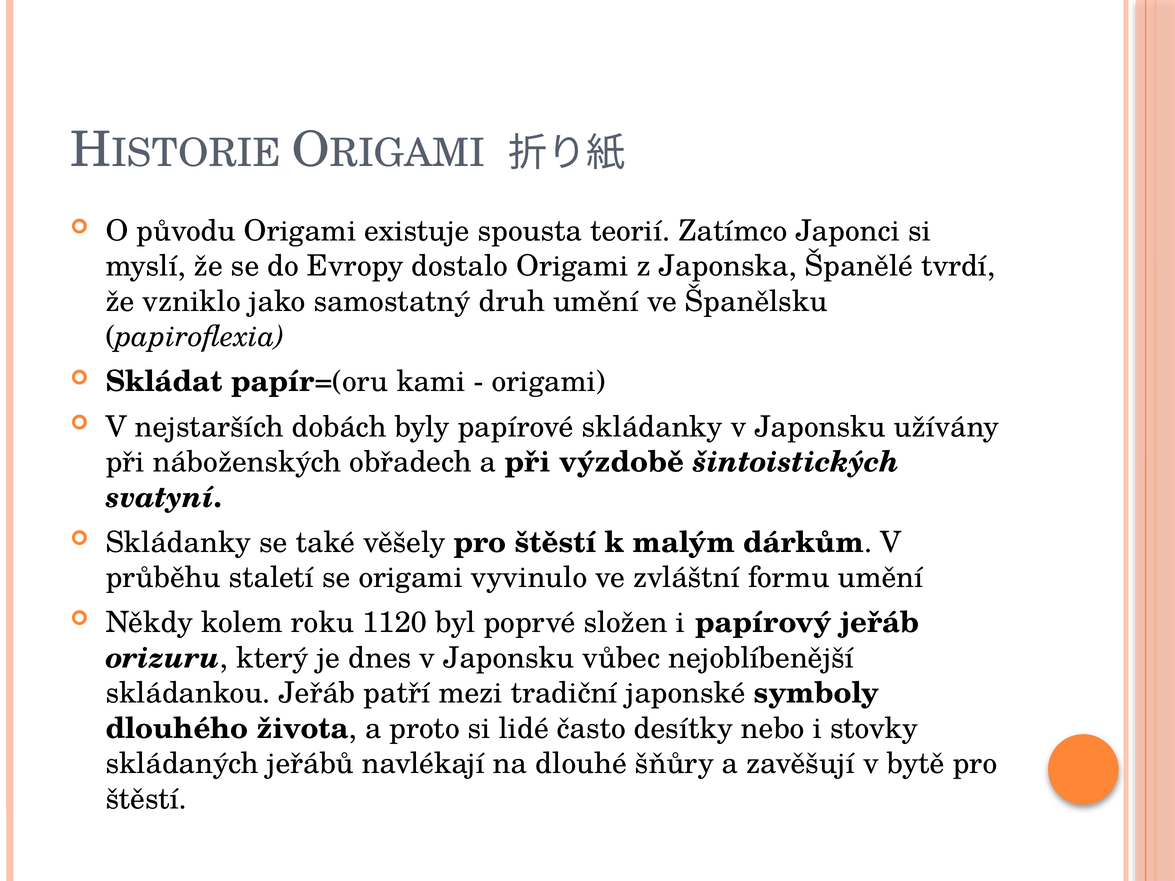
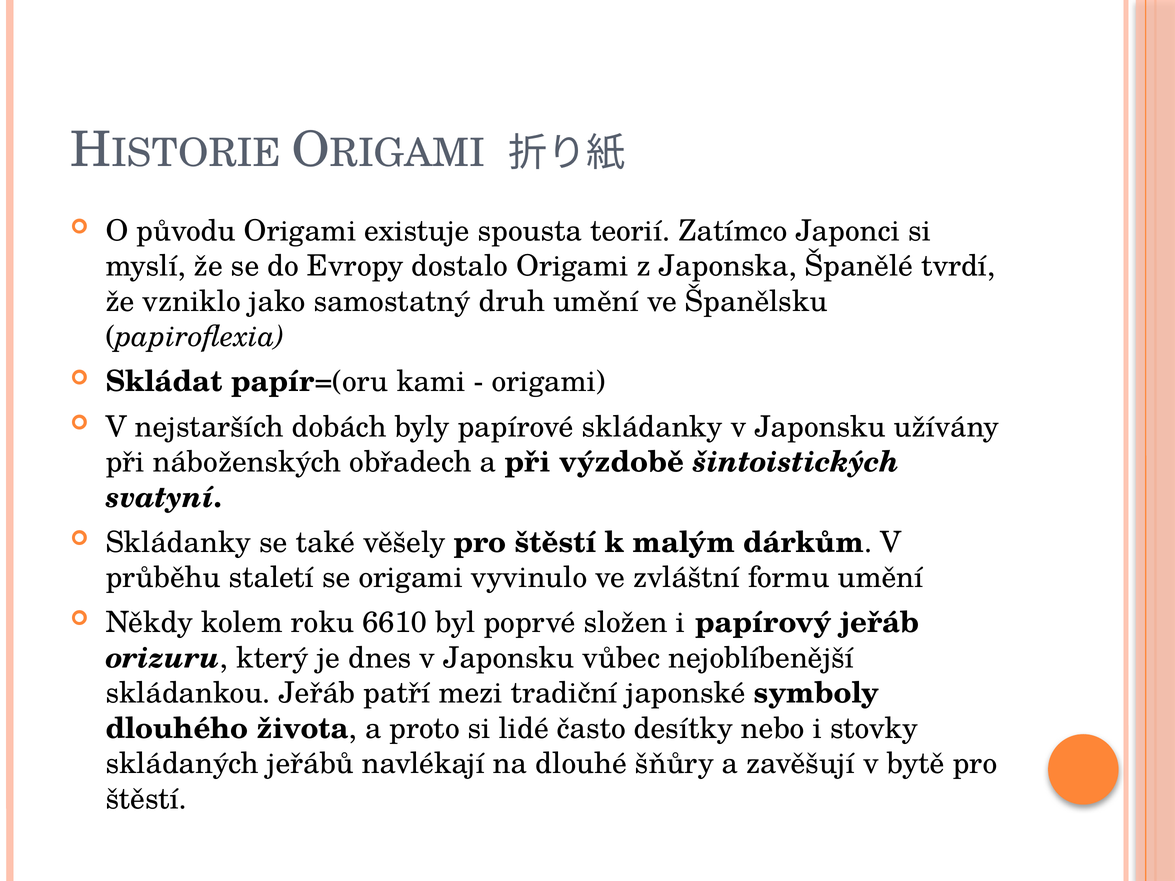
1120: 1120 -> 6610 (395, 623)
